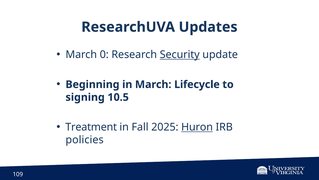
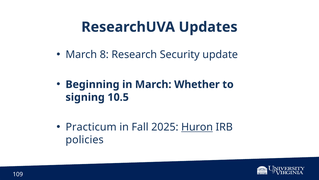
0: 0 -> 8 (104, 54)
Security underline: present -> none (180, 54)
Lifecycle: Lifecycle -> Whether (197, 84)
Treatment: Treatment -> Practicum (91, 127)
